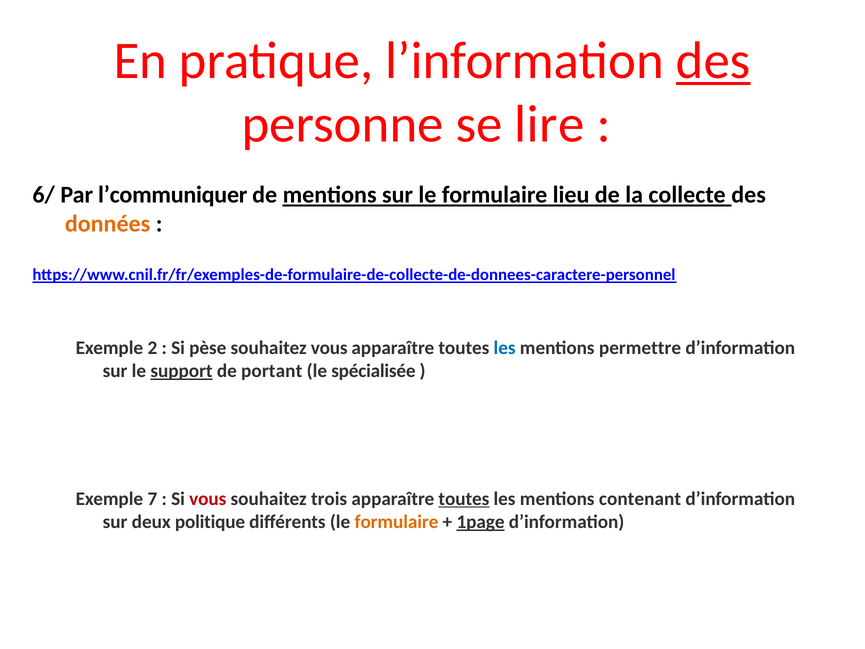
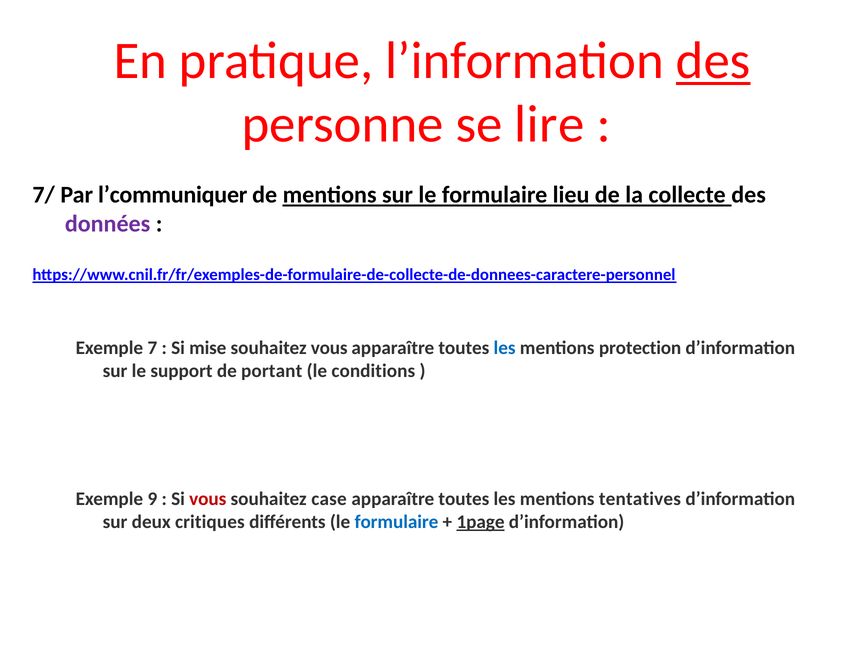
6/: 6/ -> 7/ (44, 195)
données colour: orange -> purple (108, 224)
2: 2 -> 7 (152, 348)
pèse: pèse -> mise (208, 348)
permettre: permettre -> protection (640, 348)
support underline: present -> none (181, 371)
spécialisée: spécialisée -> conditions (373, 371)
7: 7 -> 9 (152, 499)
trois: trois -> case (329, 499)
toutes underline: present -> none (464, 499)
contenant: contenant -> tentatives (640, 499)
politique: politique -> critiques (210, 522)
formulaire colour: orange -> blue (396, 522)
